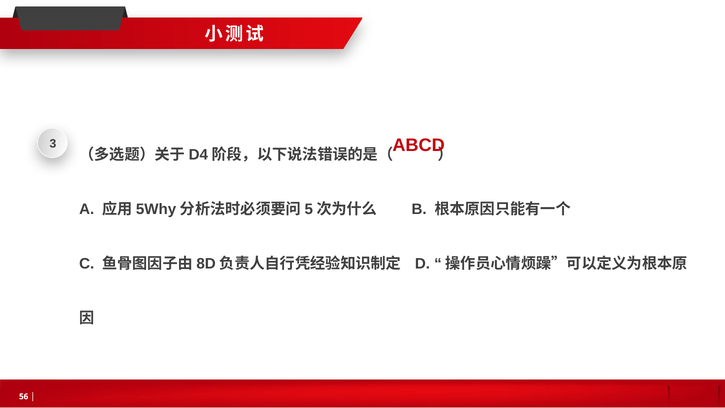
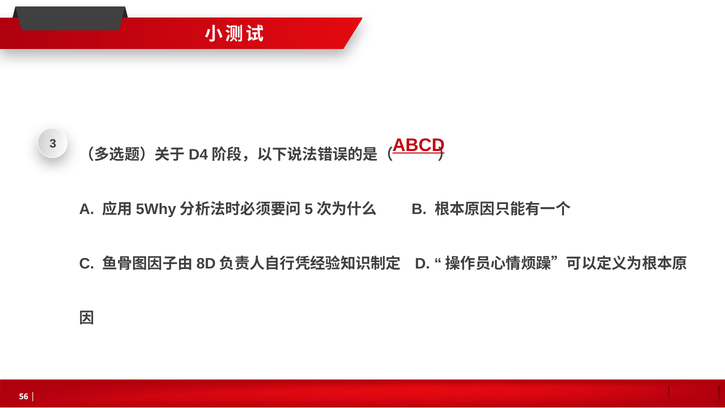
ABCD underline: none -> present (419, 145)
